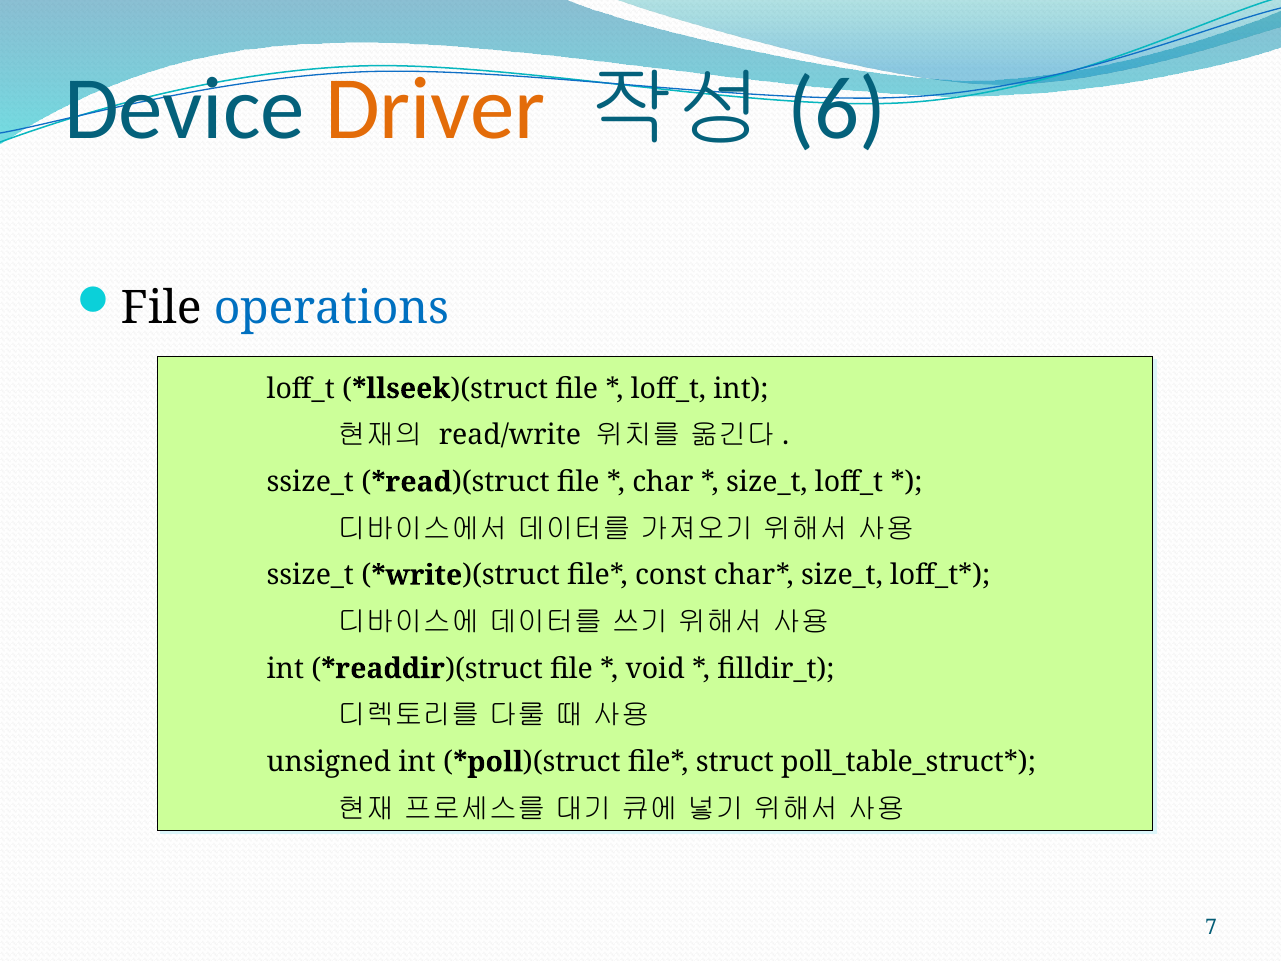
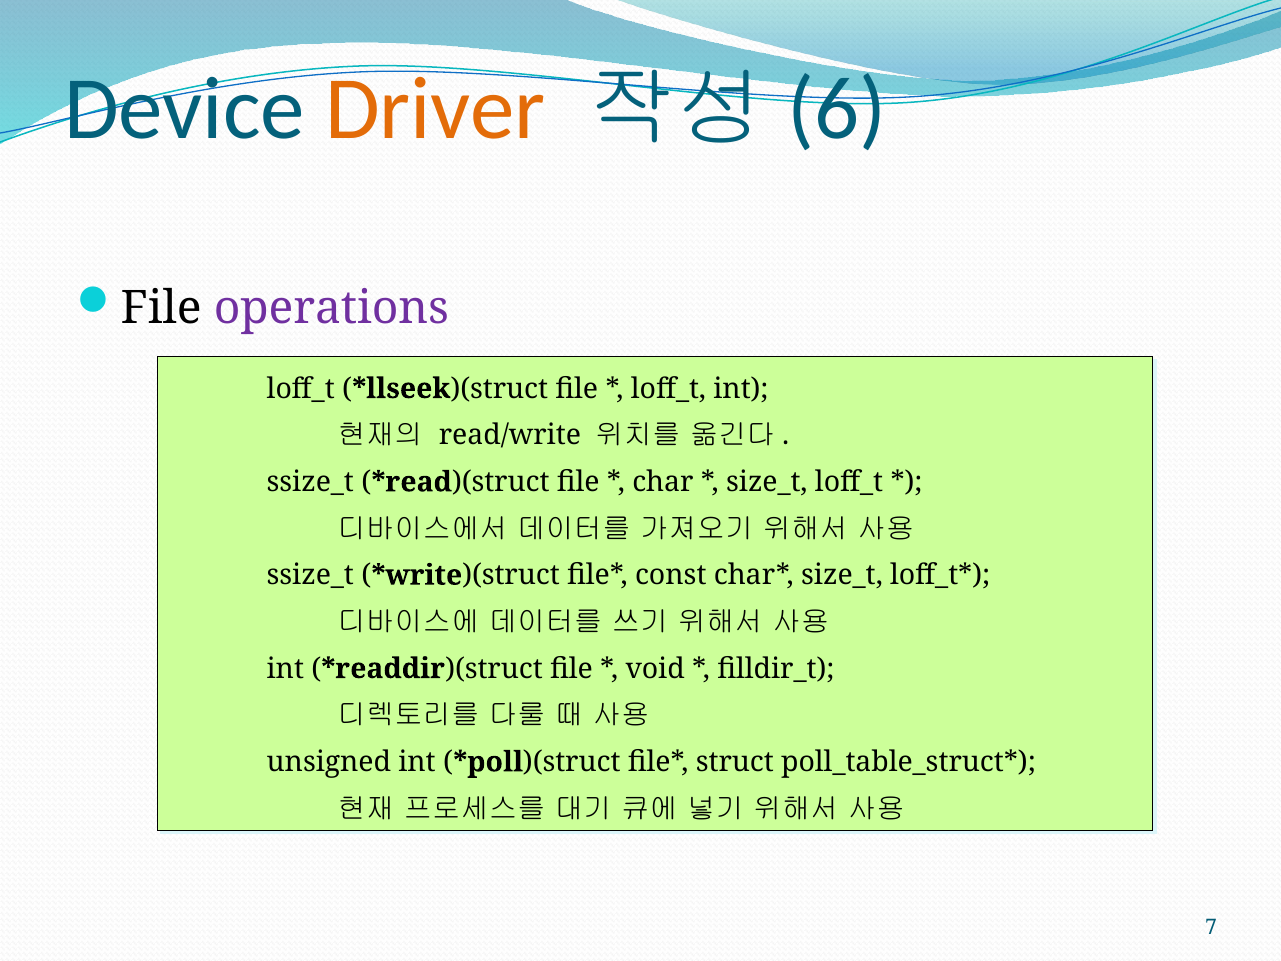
operations colour: blue -> purple (331, 308)
